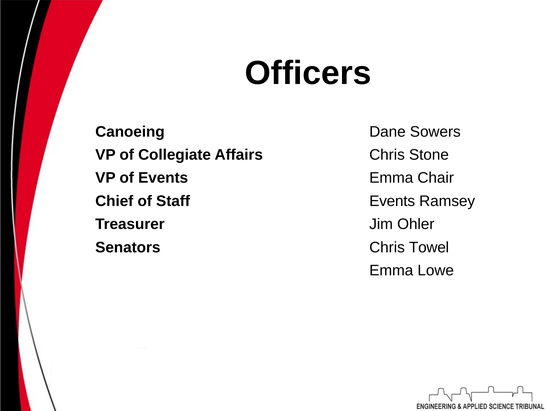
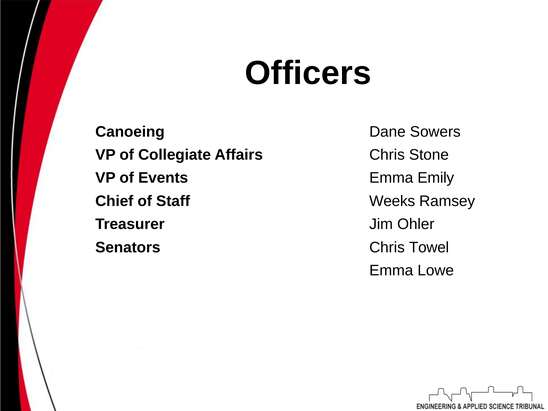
Chair: Chair -> Emily (436, 178)
Staff Events: Events -> Weeks (392, 201)
